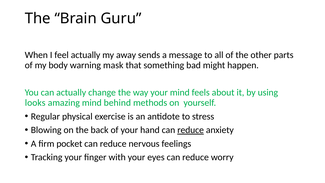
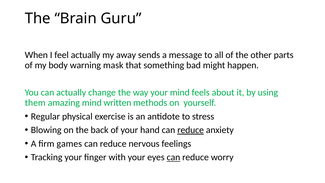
looks: looks -> them (35, 103)
behind: behind -> written (117, 103)
pocket: pocket -> games (69, 144)
can underline: none -> present (173, 157)
